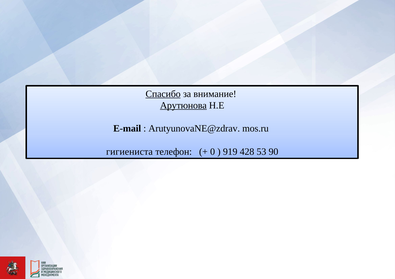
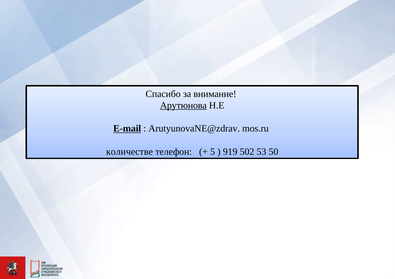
Спасибо underline: present -> none (163, 94)
E-mail underline: none -> present (127, 129)
гигиениста: гигиениста -> количестве (129, 152)
0: 0 -> 5 (213, 152)
428: 428 -> 502 (247, 152)
90: 90 -> 50 (273, 152)
